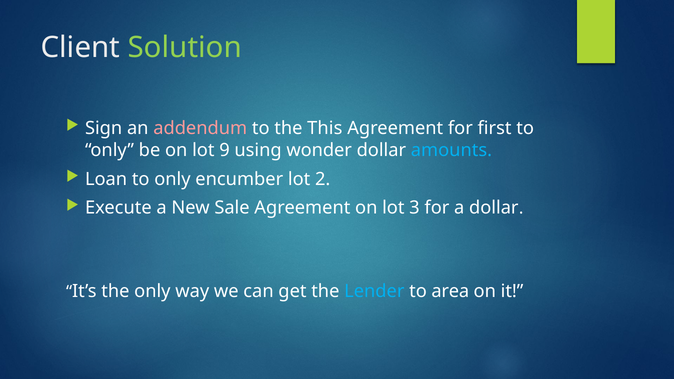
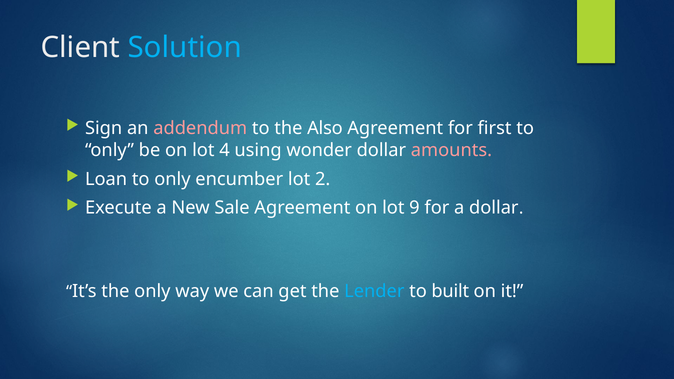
Solution colour: light green -> light blue (185, 47)
This: This -> Also (325, 128)
9: 9 -> 4 (224, 150)
amounts colour: light blue -> pink (451, 150)
3: 3 -> 9 (414, 208)
area: area -> built (450, 291)
